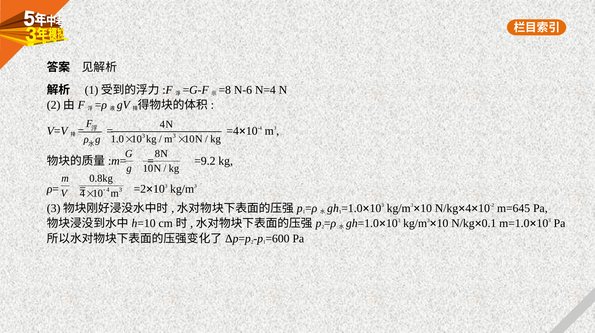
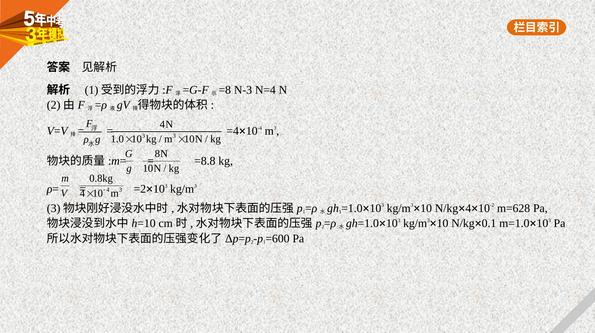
N-6: N-6 -> N-3 (243, 90)
=9.2: =9.2 -> =8.8 (205, 161)
m=645: m=645 -> m=628 (514, 208)
